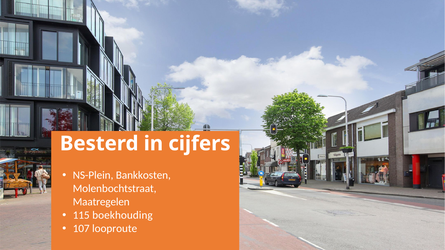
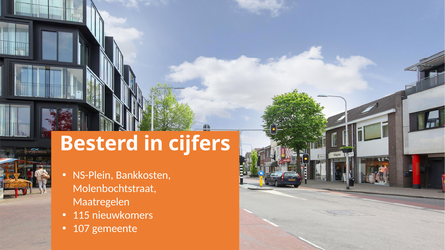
boekhouding: boekhouding -> nieuwkomers (123, 216)
looproute: looproute -> gemeente (115, 229)
